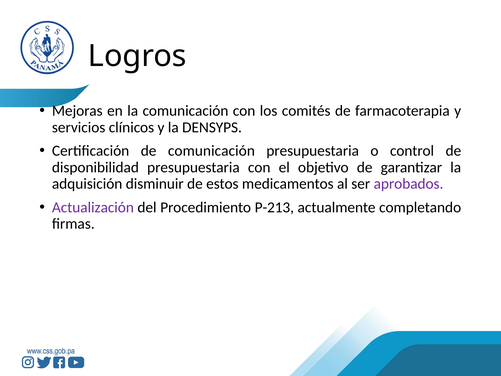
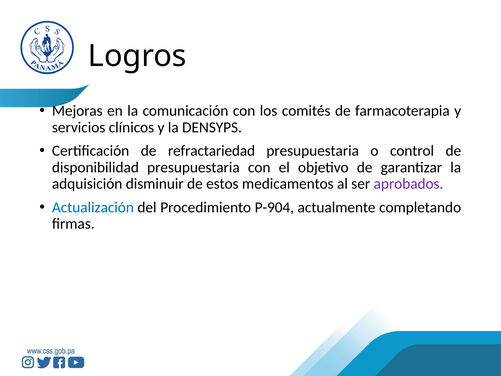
de comunicación: comunicación -> refractariedad (212, 151)
Actualización colour: purple -> blue (93, 207)
P-213: P-213 -> P-904 (274, 207)
